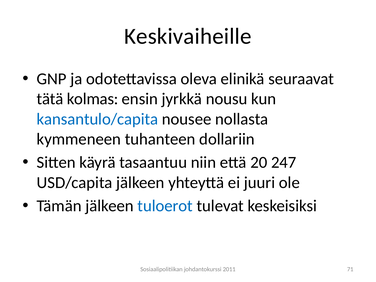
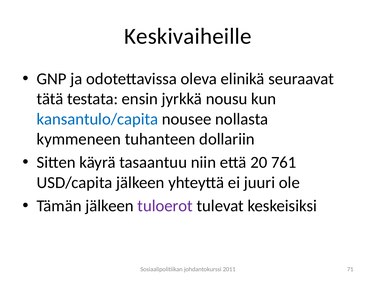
kolmas: kolmas -> testata (93, 99)
247: 247 -> 761 (284, 162)
tuloerot colour: blue -> purple (165, 206)
